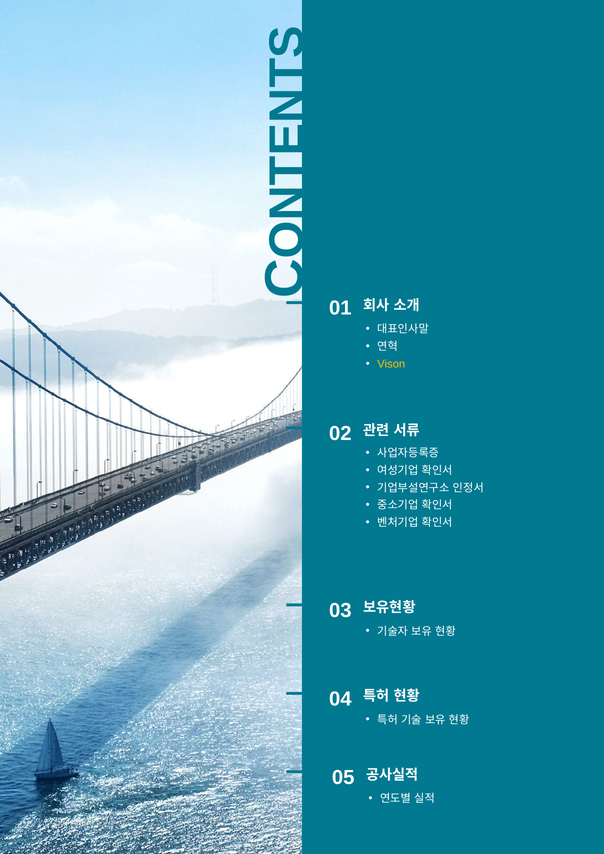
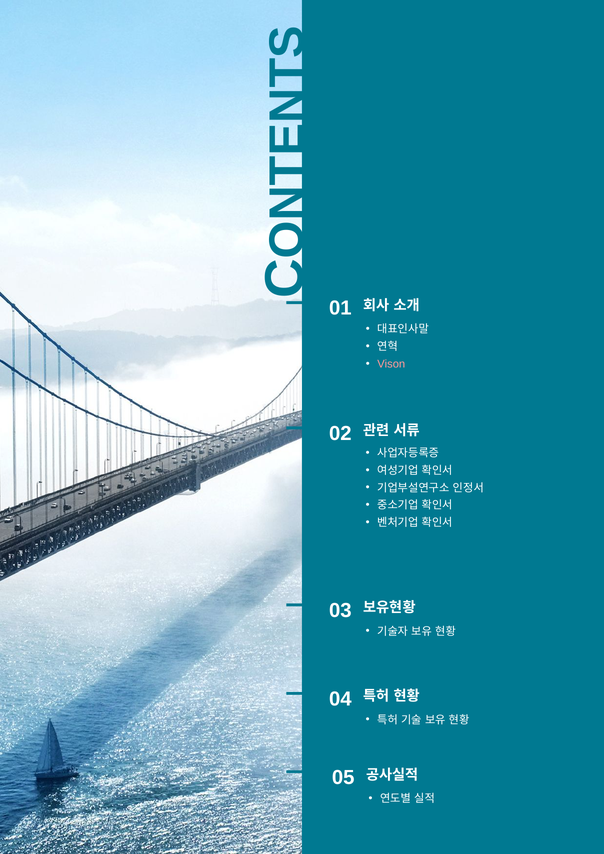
Vison colour: yellow -> pink (391, 364)
